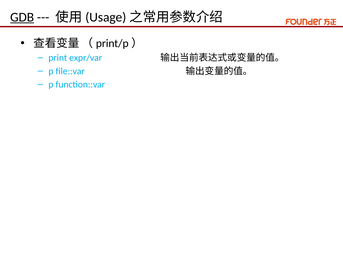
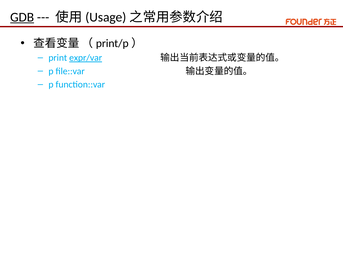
expr/var underline: none -> present (86, 58)
